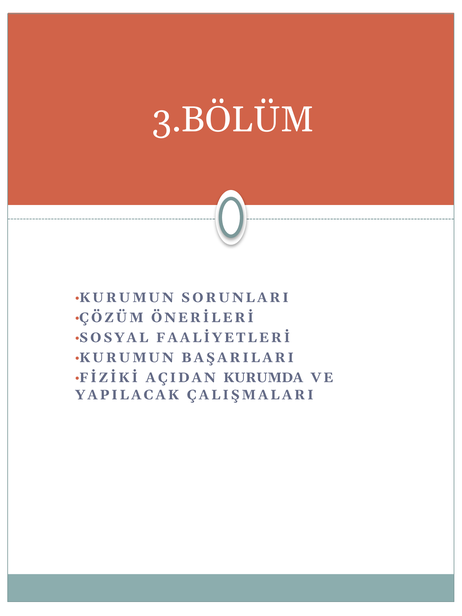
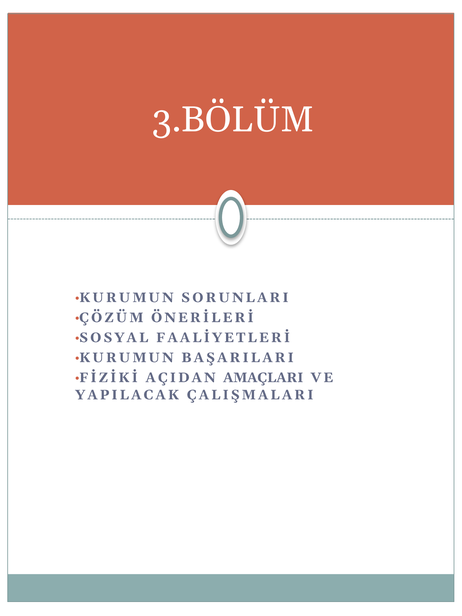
KURUMDA: KURUMDA -> AMAÇLARI (263, 378)
